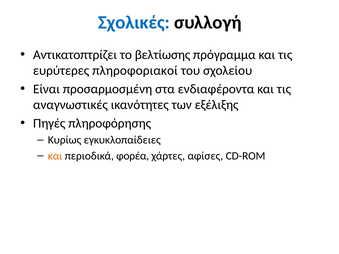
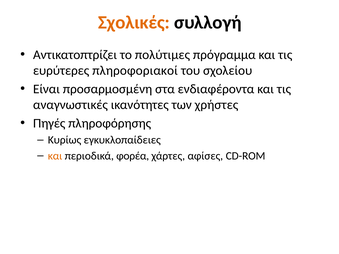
Σχολικές colour: blue -> orange (134, 22)
βελτίωσης: βελτίωσης -> πολύτιμες (162, 55)
εξέλιξης: εξέλιξης -> χρήστες (216, 105)
